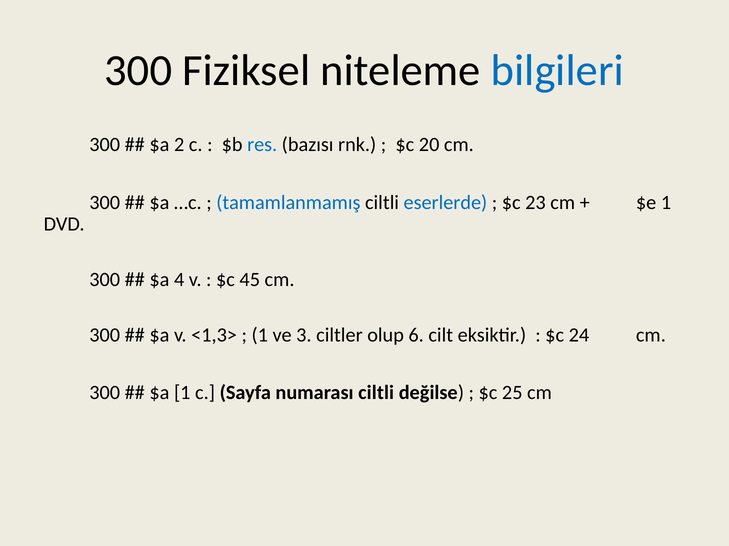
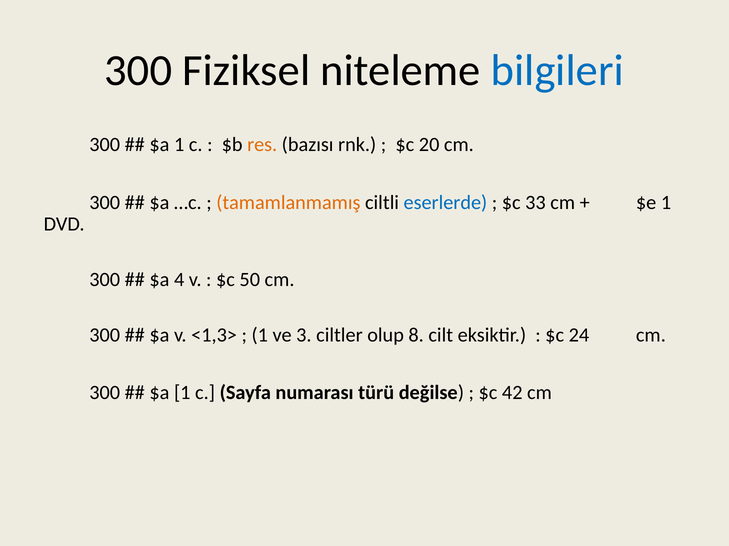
2: 2 -> 1 (179, 145)
res colour: blue -> orange (262, 145)
tamamlanmamış colour: blue -> orange (288, 203)
23: 23 -> 33 (535, 203)
45: 45 -> 50 (250, 280)
6: 6 -> 8 (416, 335)
numarası ciltli: ciltli -> türü (376, 393)
25: 25 -> 42 (512, 393)
